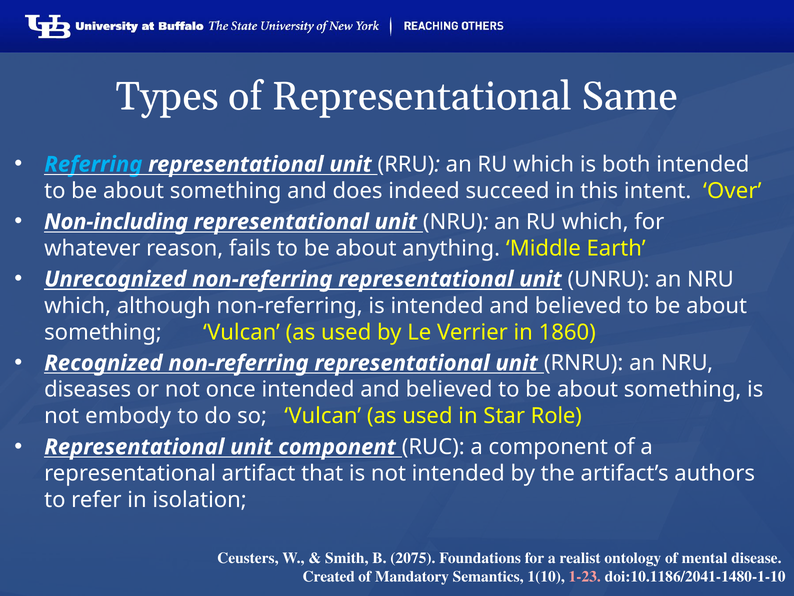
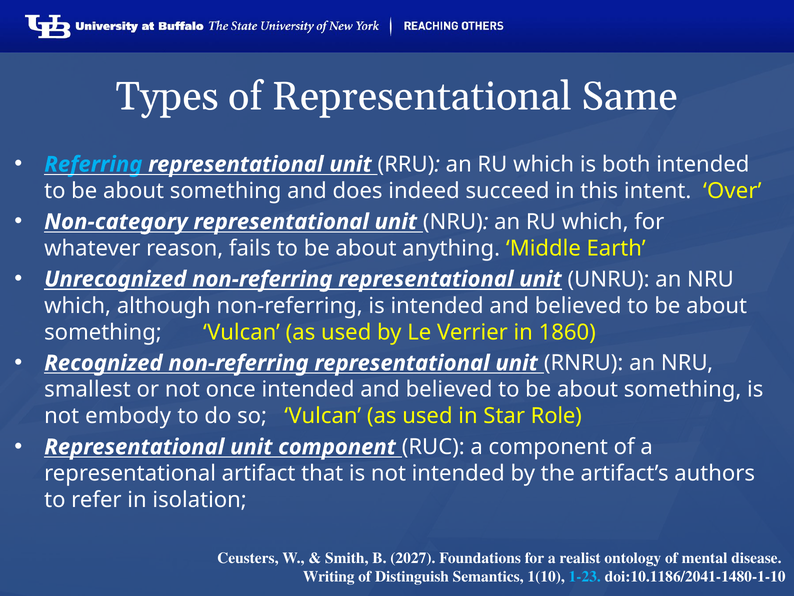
Non-including: Non-including -> Non-category (116, 222)
diseases: diseases -> smallest (88, 389)
2075: 2075 -> 2027 (413, 558)
Created: Created -> Writing (329, 576)
Mandatory: Mandatory -> Distinguish (412, 576)
1-23 colour: pink -> light blue (585, 576)
